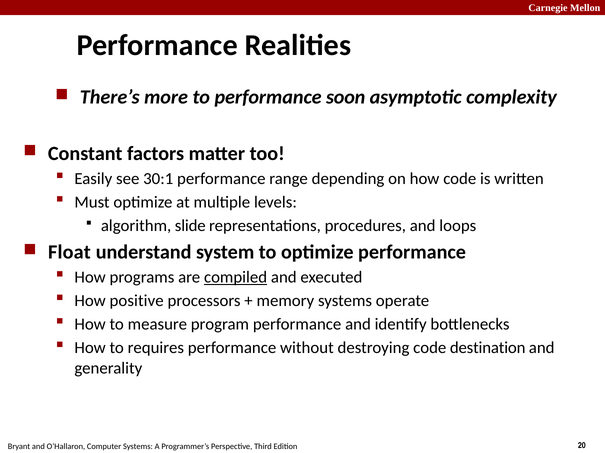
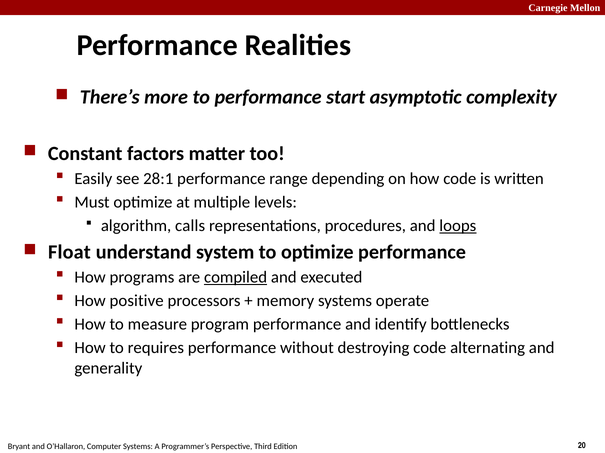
soon: soon -> start (346, 97)
30:1: 30:1 -> 28:1 (158, 179)
slide: slide -> calls (190, 226)
loops underline: none -> present (458, 226)
destination: destination -> alternating (488, 348)
